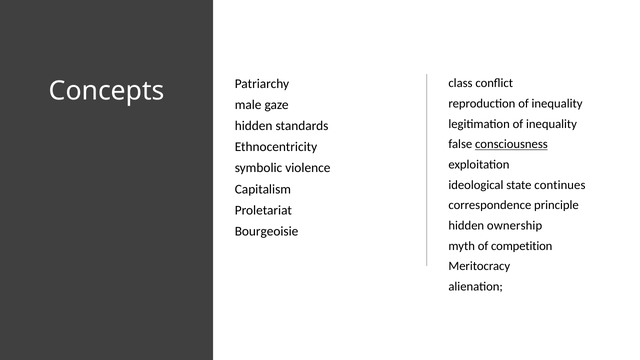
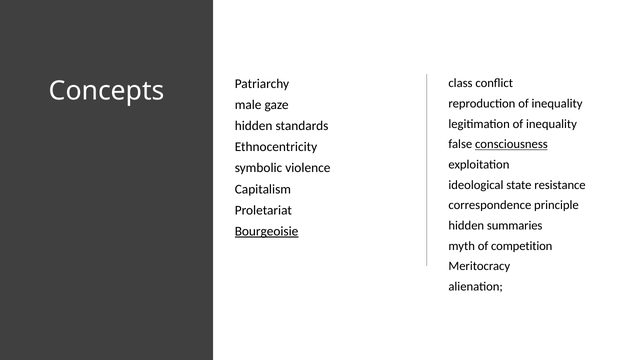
continues: continues -> resistance (560, 185)
ownership: ownership -> summaries (515, 226)
Bourgeoisie underline: none -> present (267, 231)
